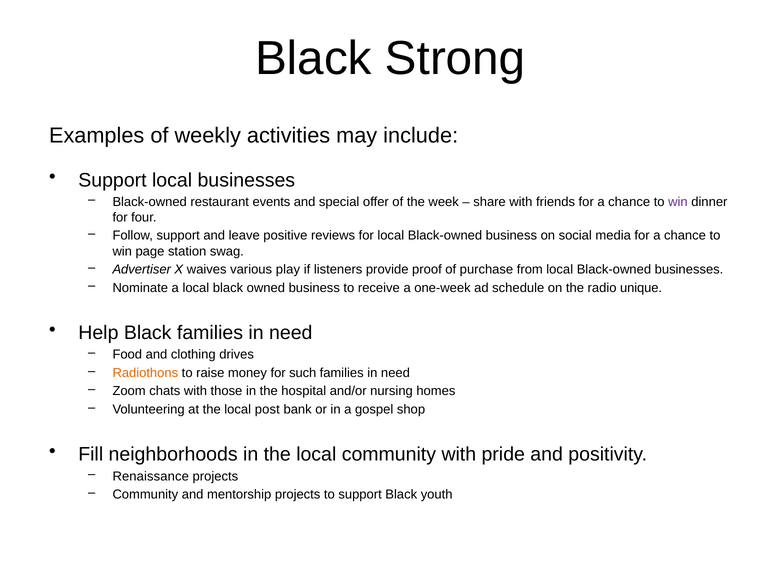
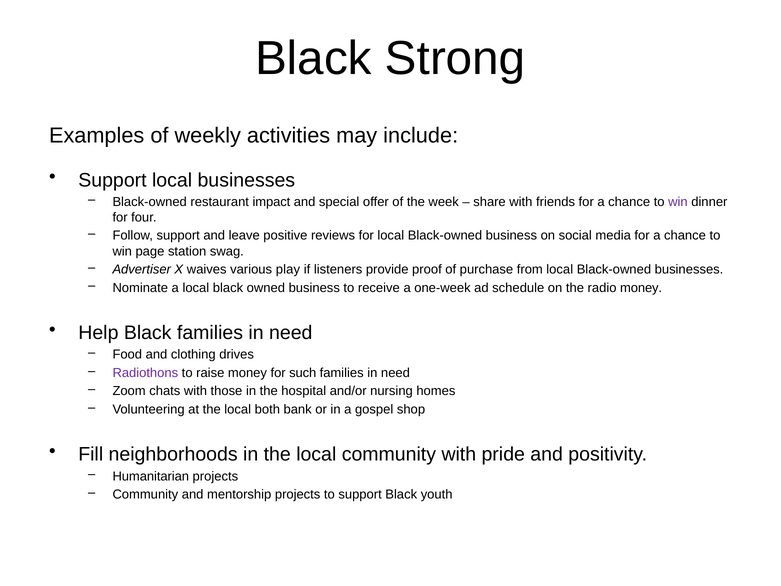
events: events -> impact (271, 202)
radio unique: unique -> money (641, 288)
Radiothons colour: orange -> purple (145, 373)
post: post -> both (267, 409)
Renaissance: Renaissance -> Humanitarian (151, 476)
